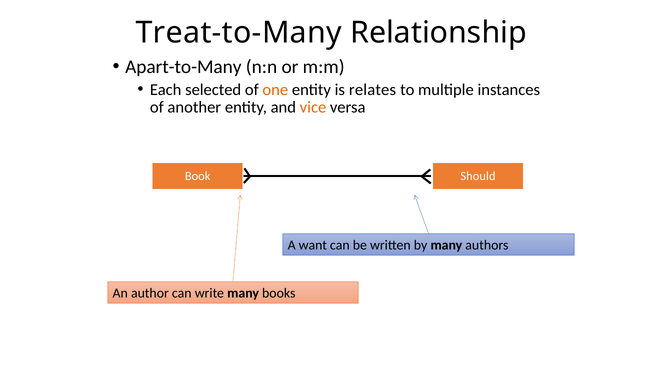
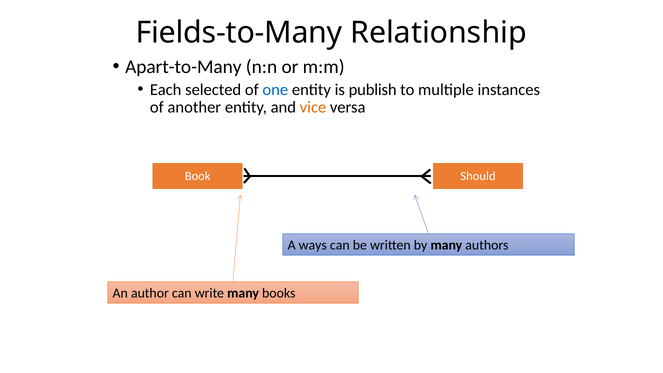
Treat-to-Many: Treat-to-Many -> Fields-to-Many (239, 33)
one colour: orange -> blue (275, 90)
relates: relates -> publish (373, 90)
want: want -> ways (313, 245)
